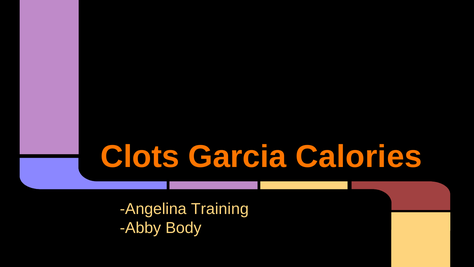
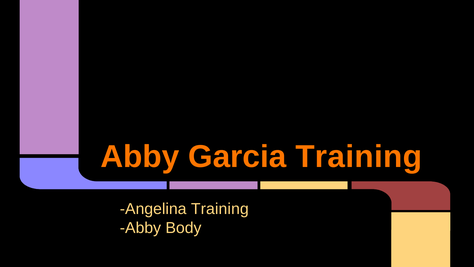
Clots: Clots -> Abby (140, 156)
Garcia Calories: Calories -> Training (359, 156)
